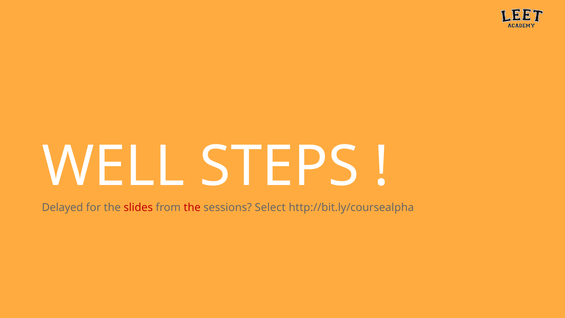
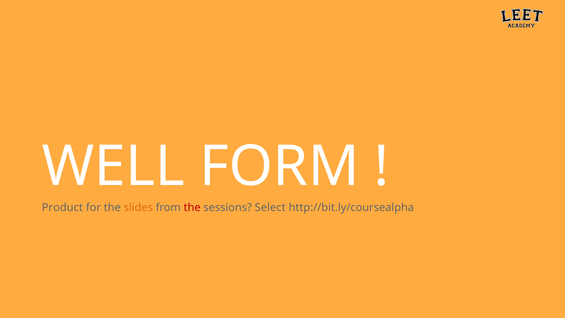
STEPS: STEPS -> FORM (279, 166)
Delayed: Delayed -> Product (62, 207)
slides colour: red -> orange (138, 207)
